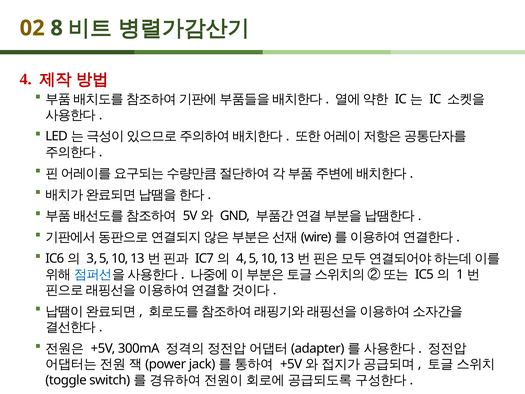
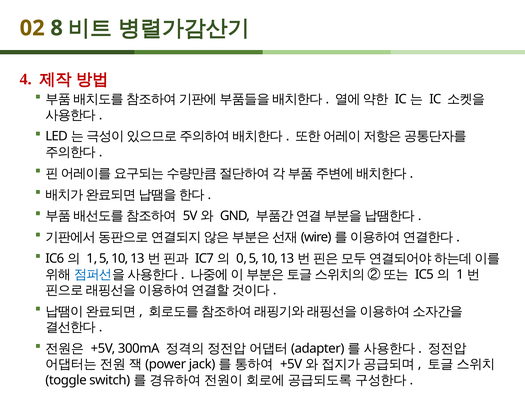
3: 3 -> 1 (92, 258)
4: 4 -> 0 (242, 258)
